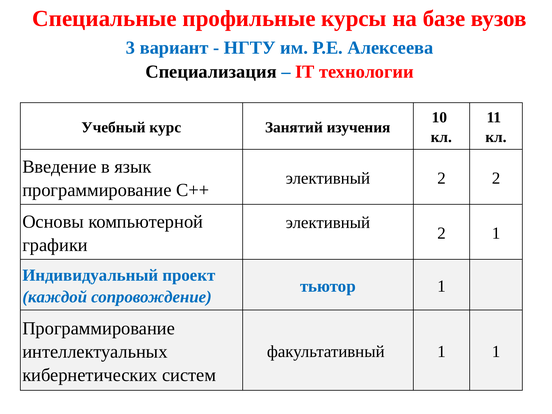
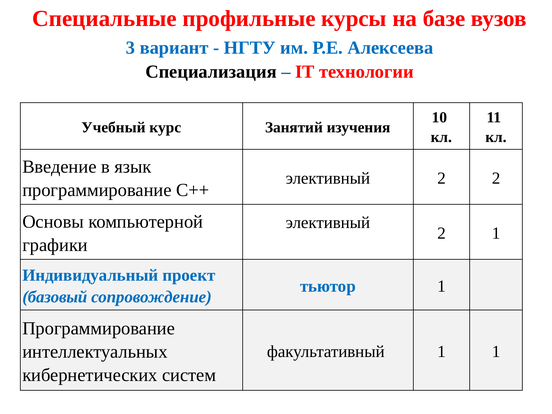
каждой: каждой -> базовый (55, 297)
